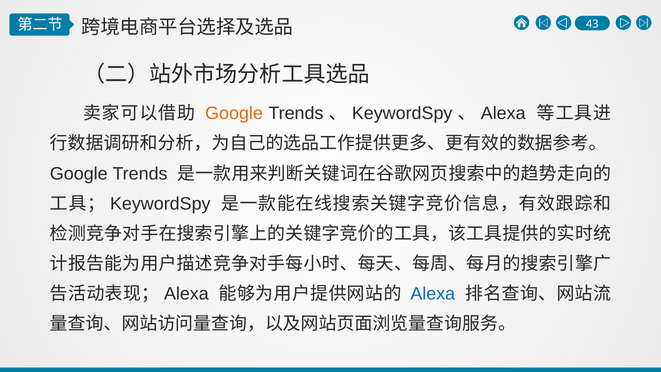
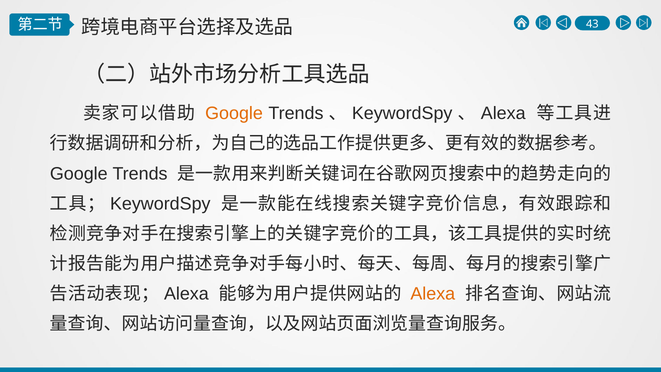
Alexa colour: blue -> orange (433, 294)
